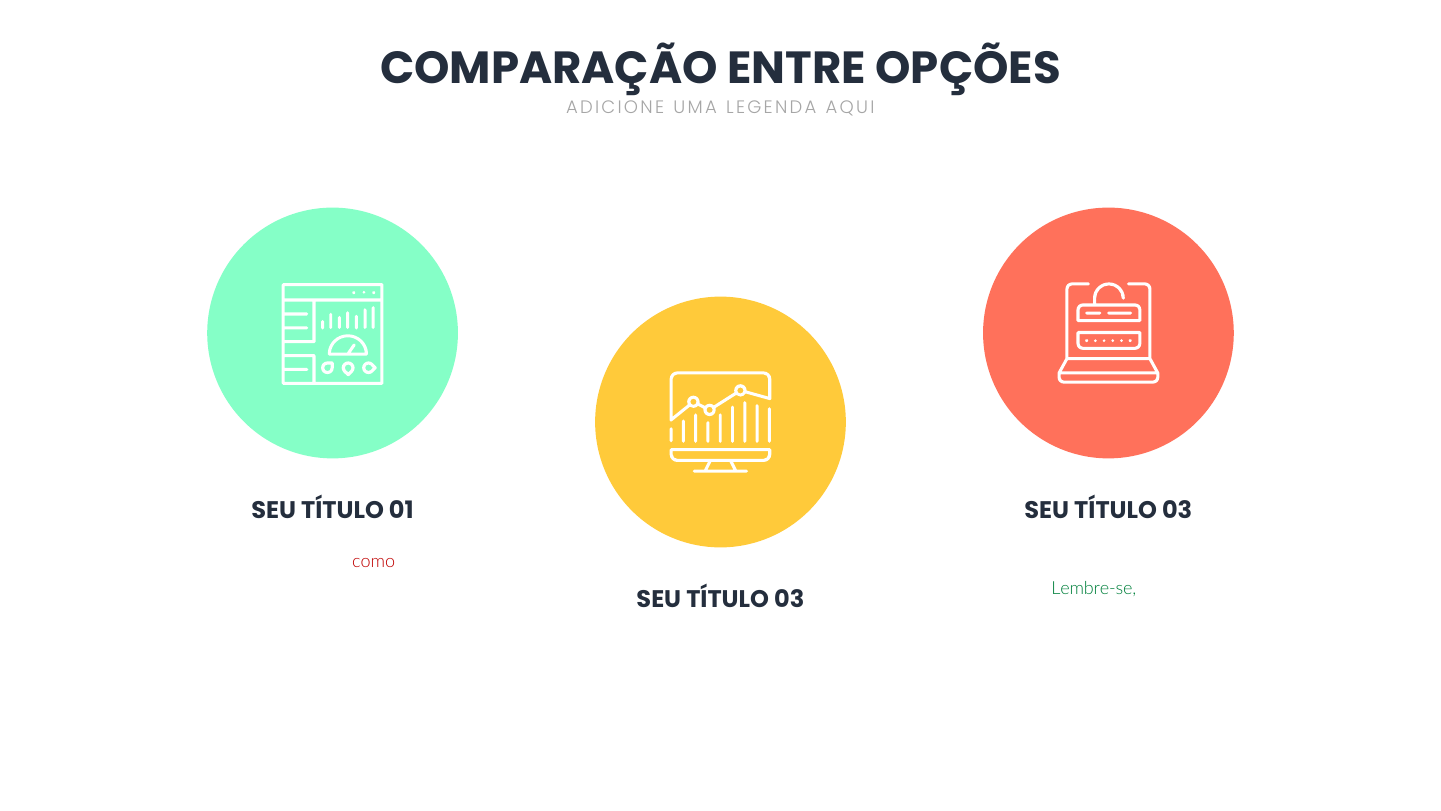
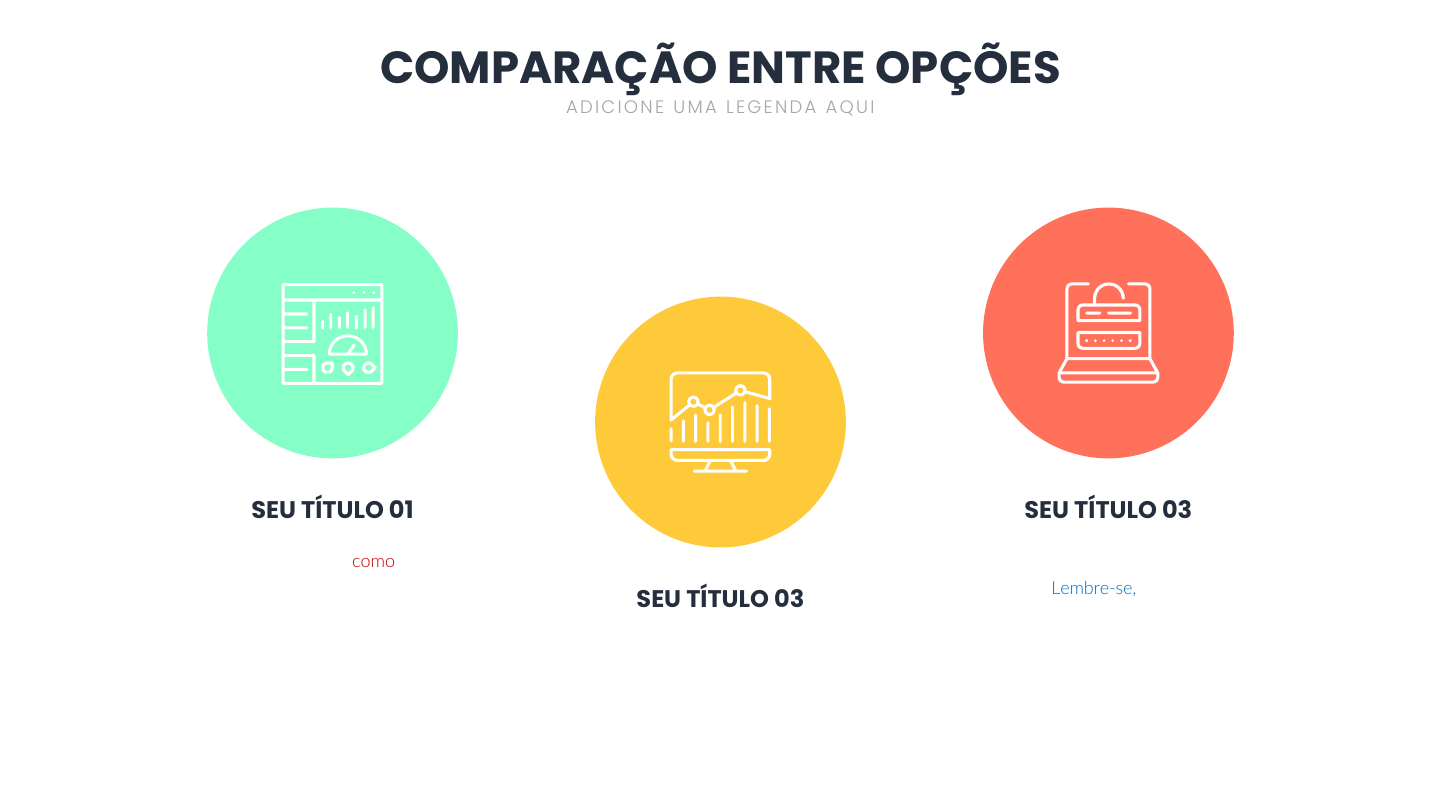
Lembre-se colour: green -> blue (1094, 588)
